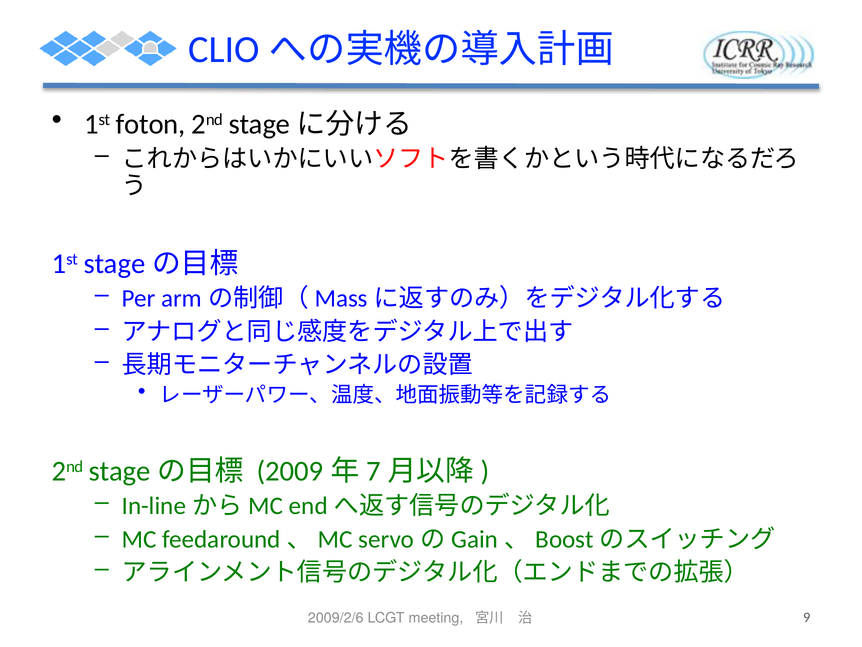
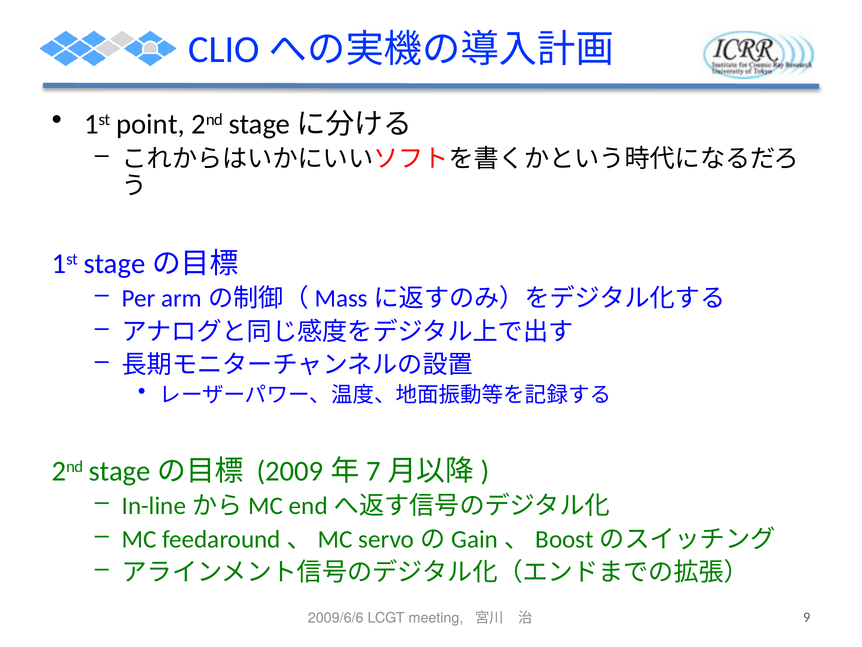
foton: foton -> point (150, 124)
2009/2/6: 2009/2/6 -> 2009/6/6 (336, 617)
